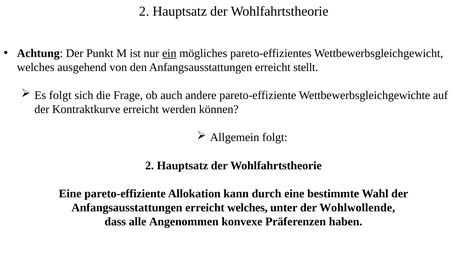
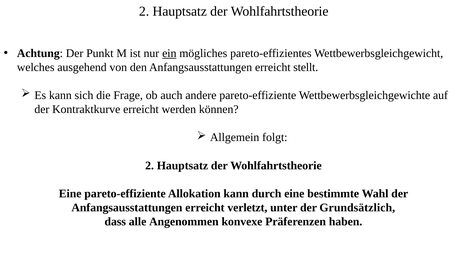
Es folgt: folgt -> kann (60, 95)
erreicht welches: welches -> verletzt (247, 207)
Wohlwollende: Wohlwollende -> Grundsätzlich (357, 207)
